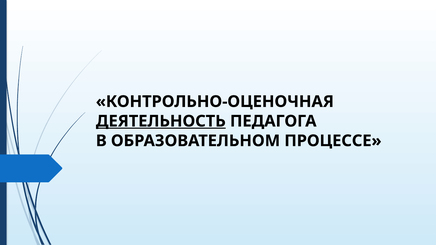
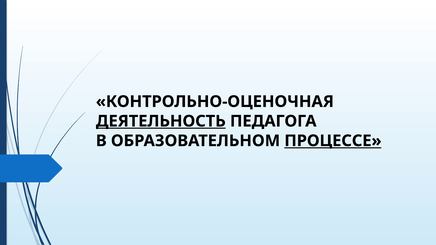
ПРОЦЕССЕ underline: none -> present (333, 141)
